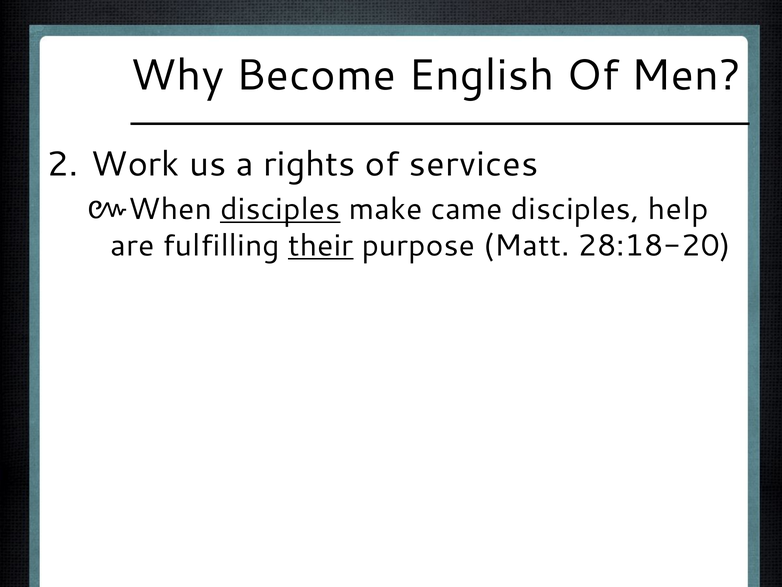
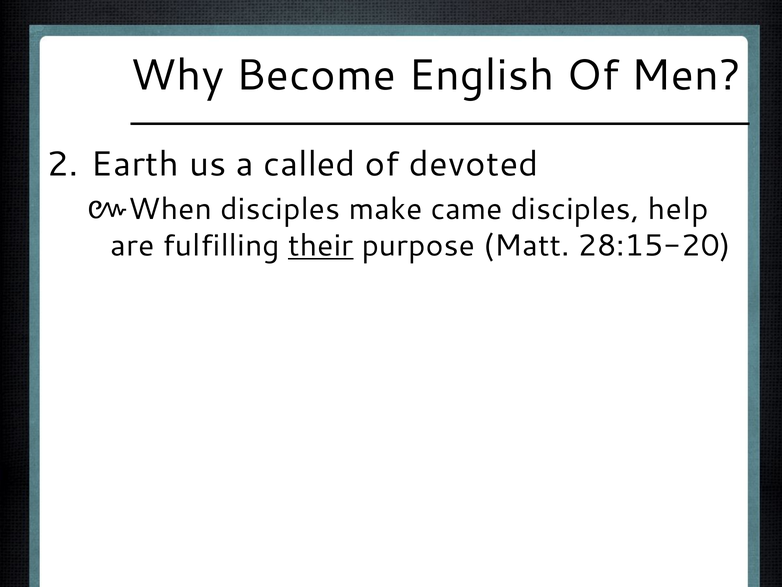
Work: Work -> Earth (135, 164)
rights: rights -> called (310, 164)
services: services -> devoted (474, 164)
disciples underline: present -> none (280, 209)
28:18-20: 28:18-20 -> 28:15-20 (654, 245)
